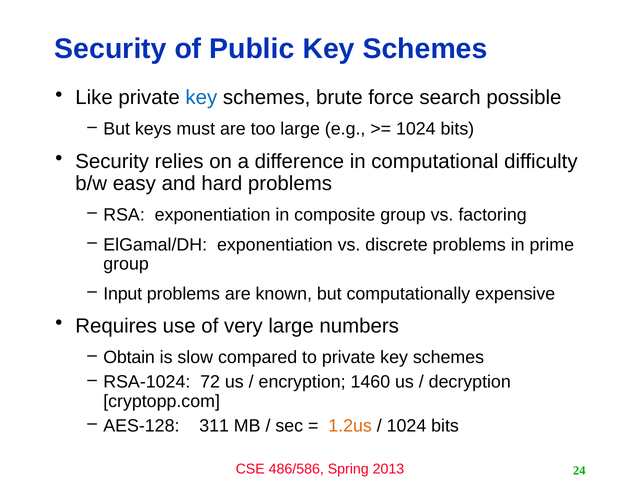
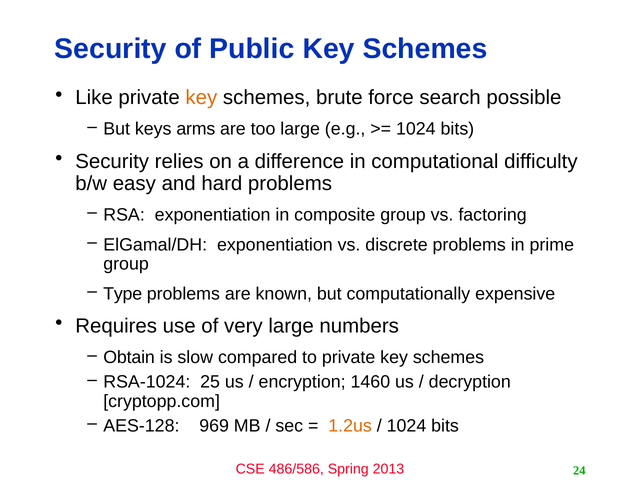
key colour: blue -> orange (201, 98)
must: must -> arms (196, 129)
Input: Input -> Type (123, 294)
72: 72 -> 25 (210, 382)
311: 311 -> 969 (214, 426)
